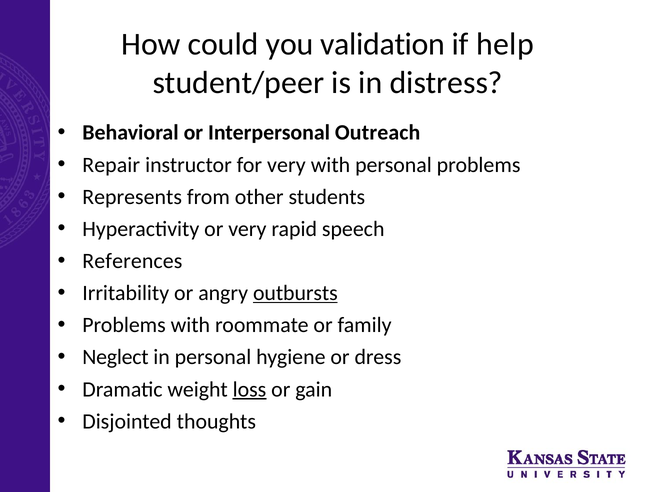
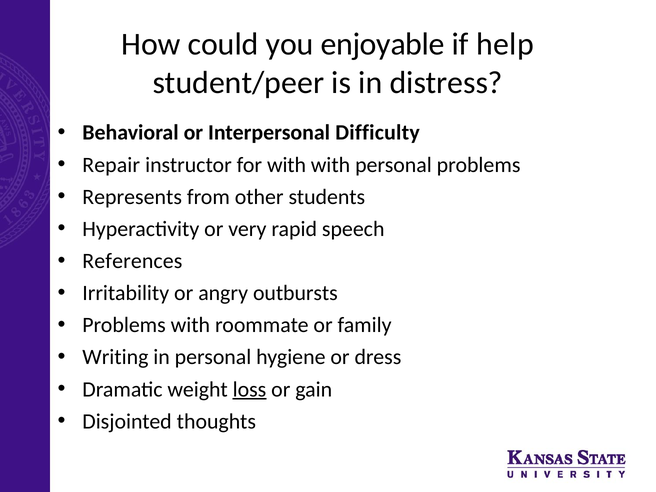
validation: validation -> enjoyable (383, 44)
Outreach: Outreach -> Difficulty (378, 133)
for very: very -> with (287, 165)
outbursts underline: present -> none (295, 293)
Neglect: Neglect -> Writing (115, 357)
